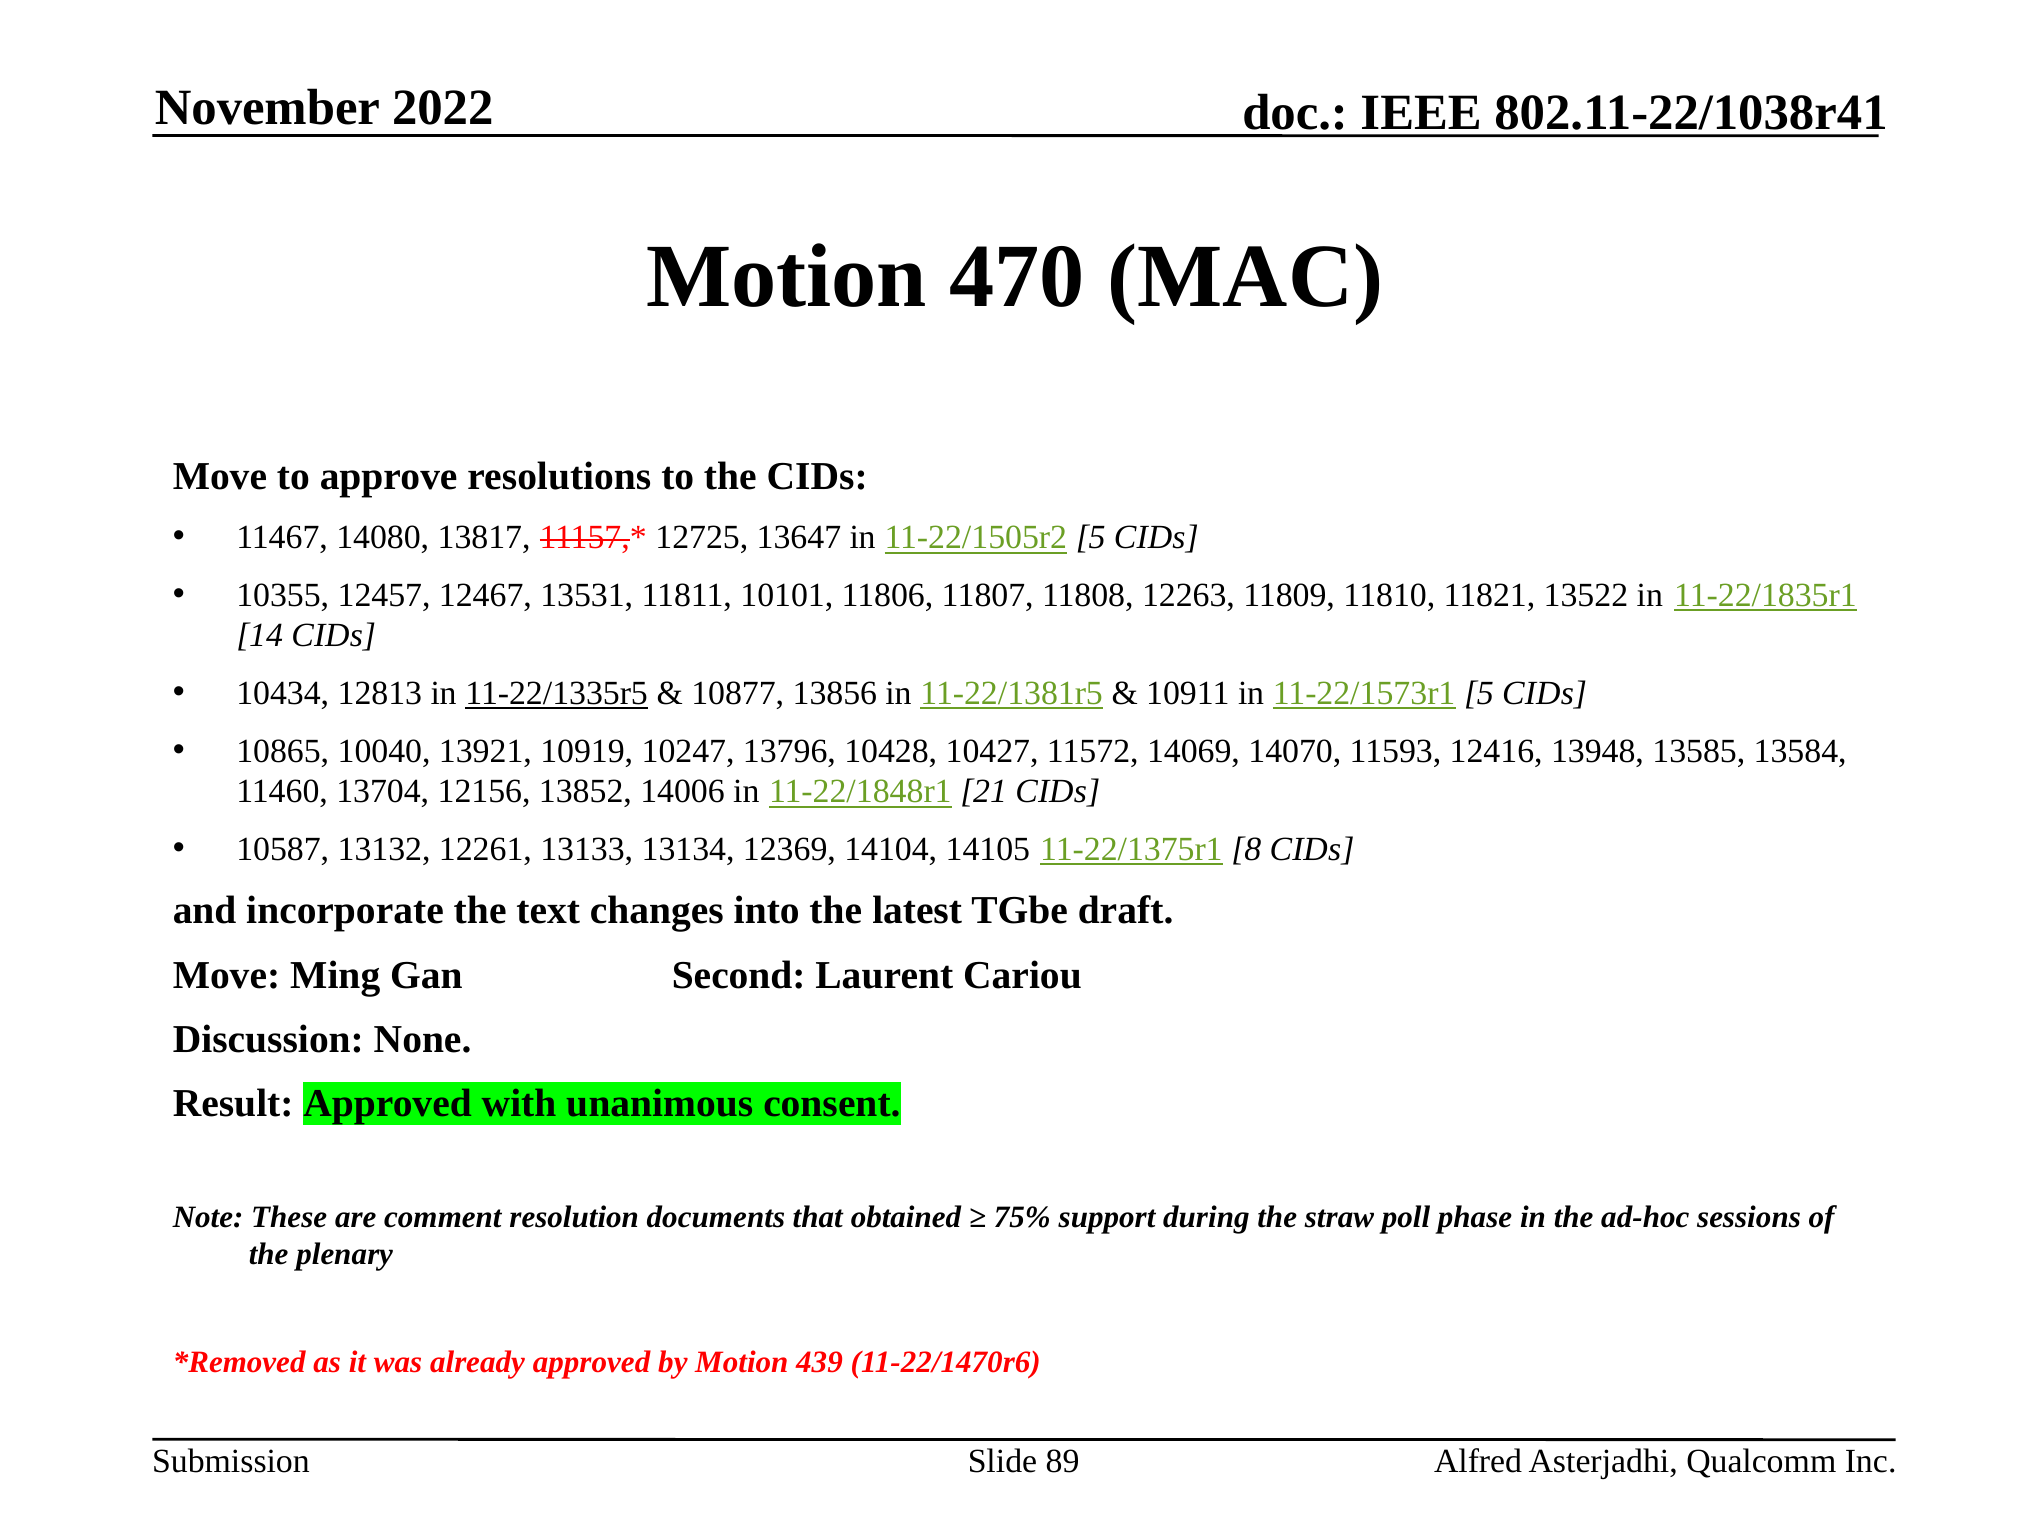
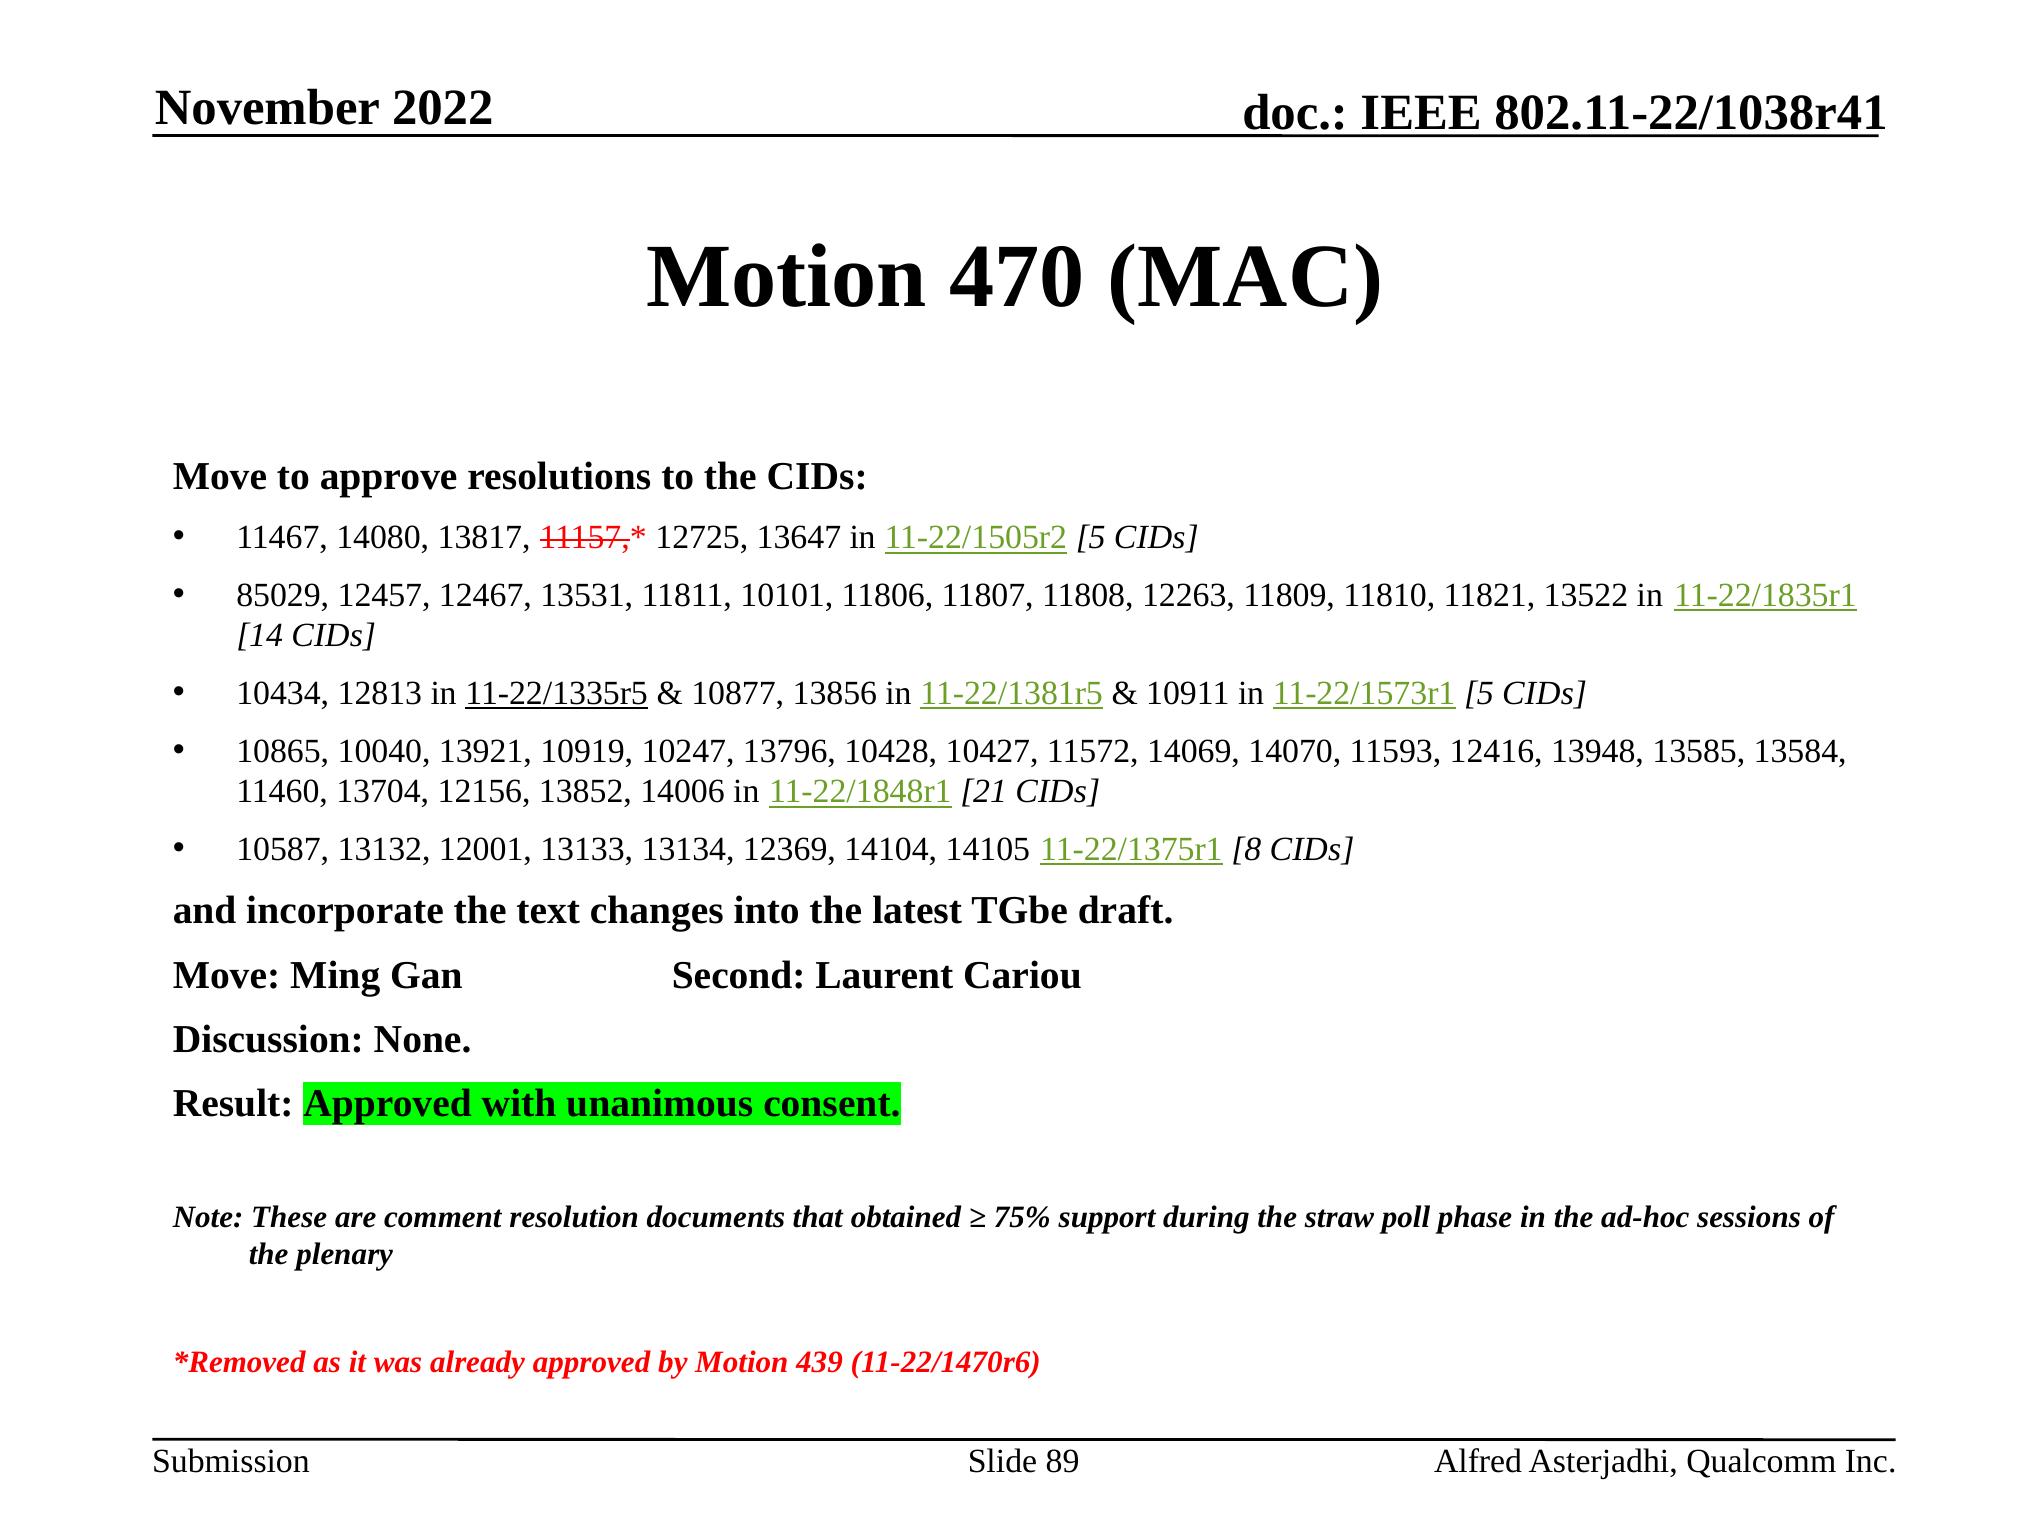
10355: 10355 -> 85029 (283, 595)
12261: 12261 -> 12001 (485, 849)
